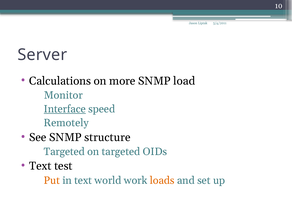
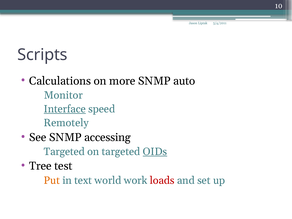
Server: Server -> Scripts (42, 55)
load: load -> auto (184, 81)
structure: structure -> accessing (108, 137)
OIDs underline: none -> present (155, 152)
Text: Text -> Tree (40, 166)
loads colour: orange -> red (162, 180)
